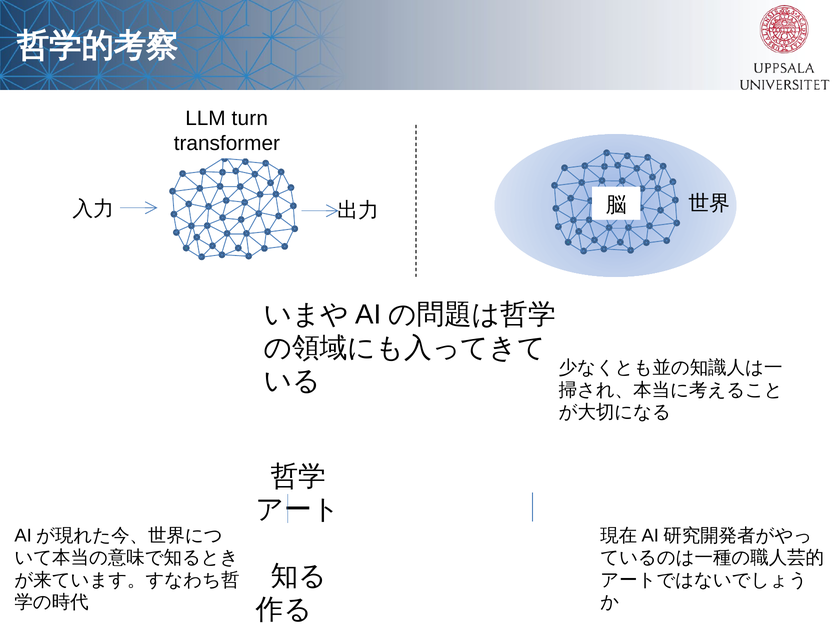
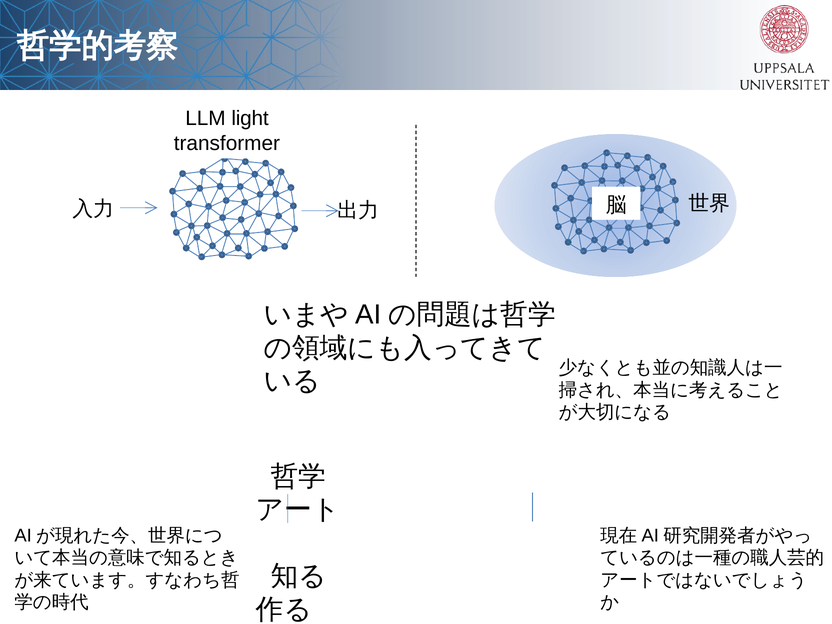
turn: turn -> light (250, 118)
